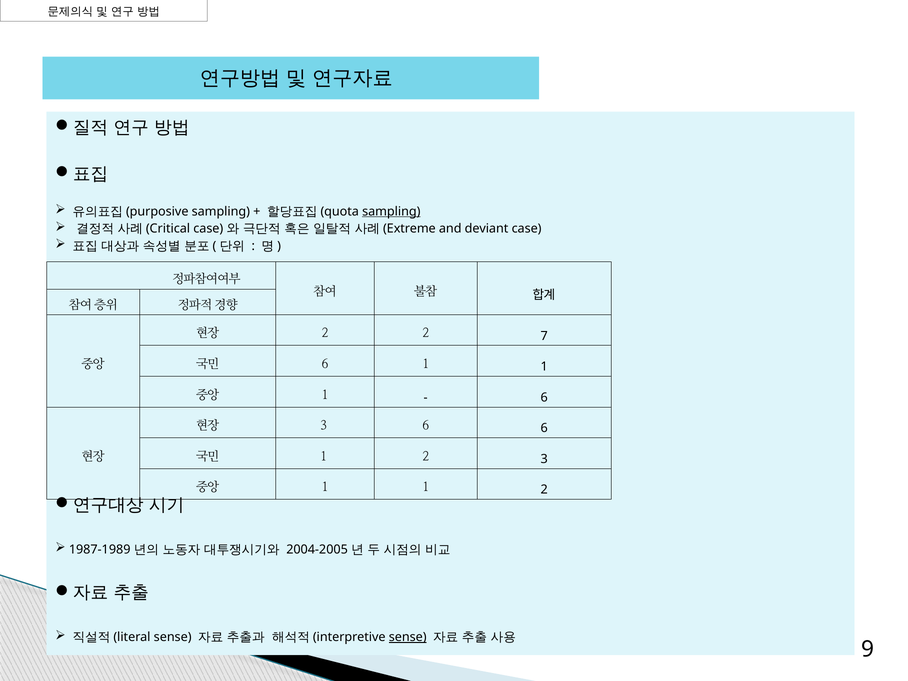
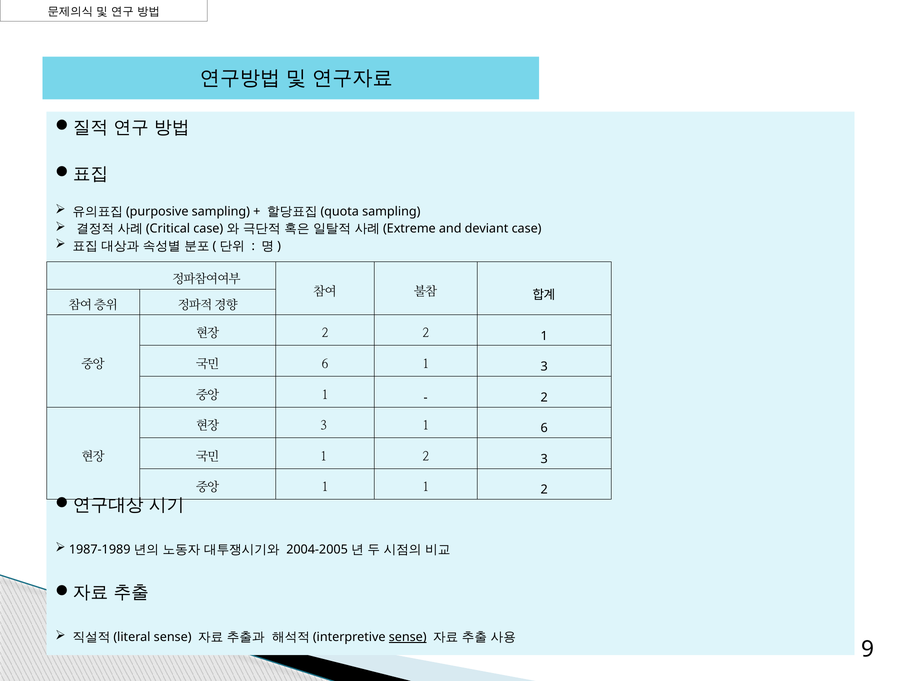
sampling underline: present -> none (391, 211)
2 7: 7 -> 1 (544, 336)
6 1 1: 1 -> 3 (544, 367)
6: 6 -> 2 (544, 397)
3 6: 6 -> 1 (426, 426)
